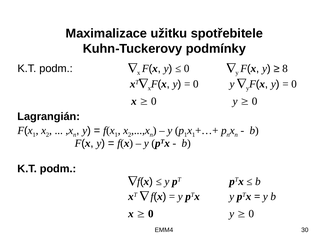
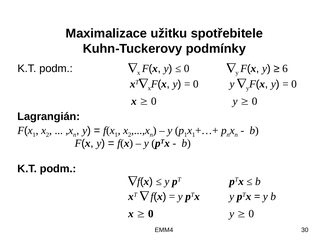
8: 8 -> 6 (285, 69)
